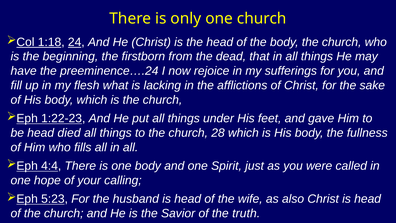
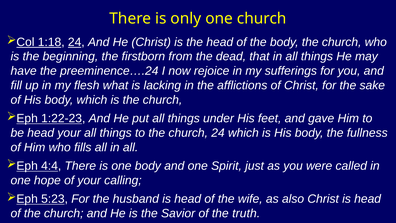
head died: died -> your (69, 133)
church 28: 28 -> 24 (218, 133)
